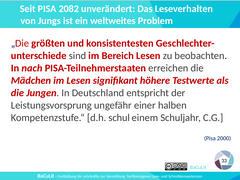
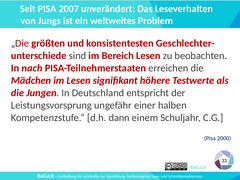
2082: 2082 -> 2007 (69, 9)
schul: schul -> dann (119, 118)
